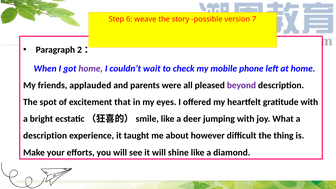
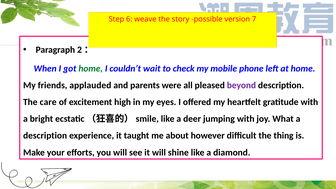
home colour: purple -> green (91, 68)
spot: spot -> care (48, 102)
that: that -> high (123, 102)
